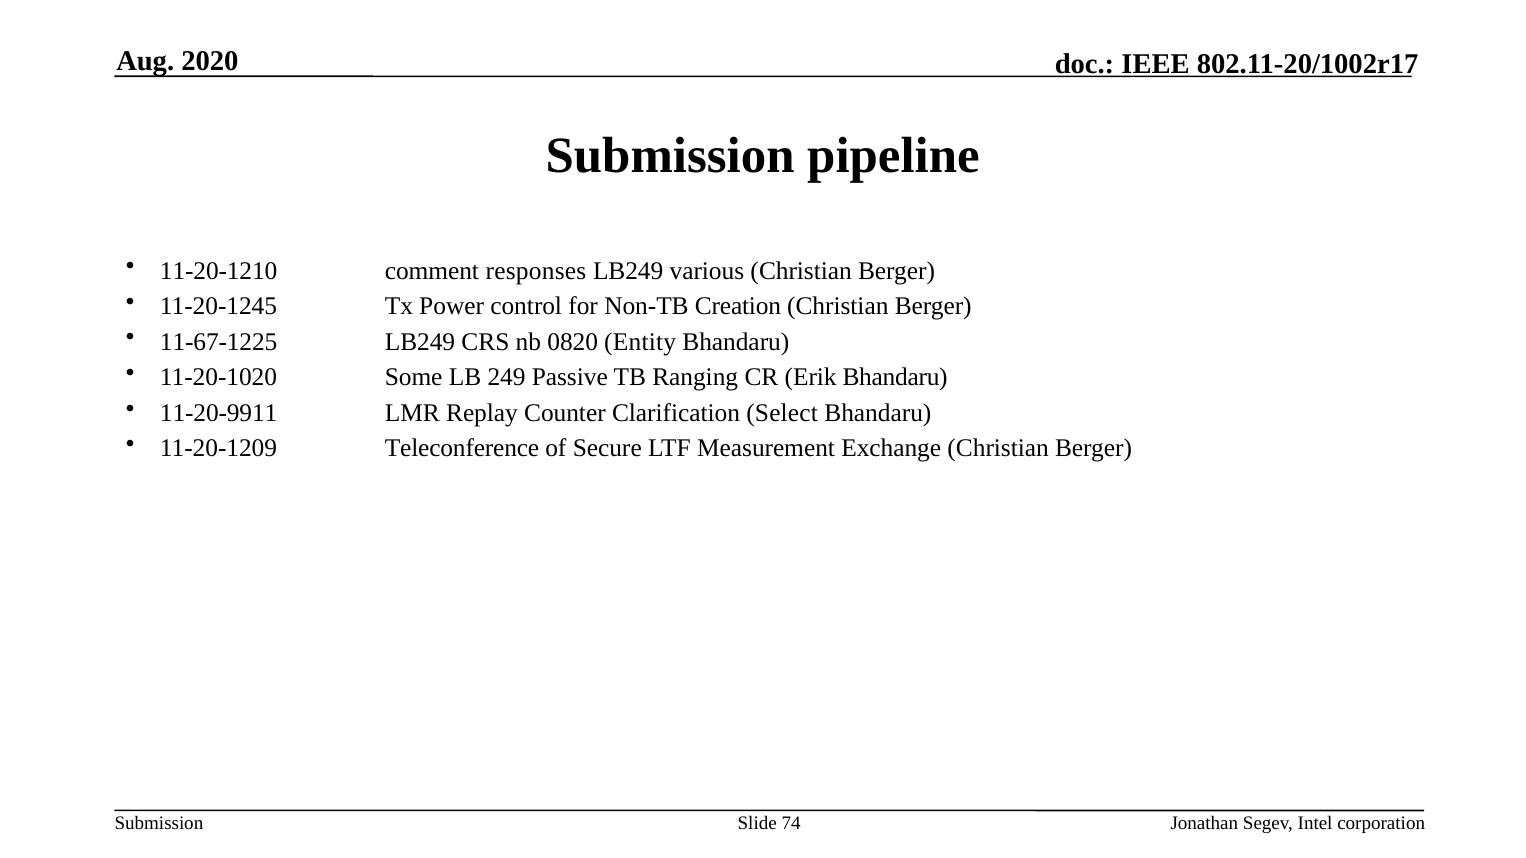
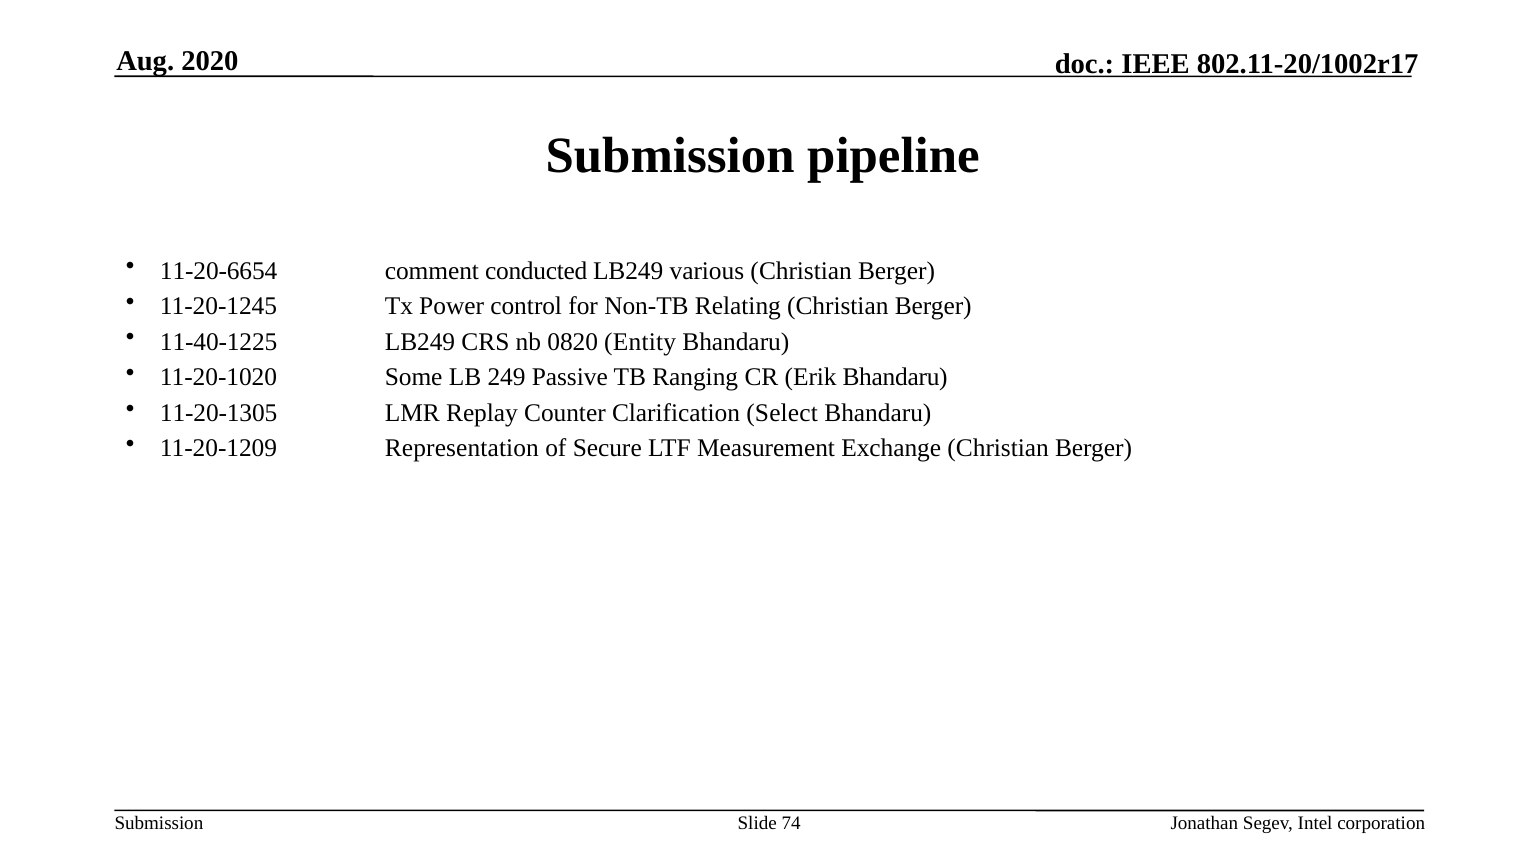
11-20-1210: 11-20-1210 -> 11-20-6654 (219, 271)
responses: responses -> conducted (536, 271)
Creation: Creation -> Relating (738, 306)
11-67-1225: 11-67-1225 -> 11-40-1225 (219, 342)
11-20-9911: 11-20-9911 -> 11-20-1305 (219, 413)
Teleconference: Teleconference -> Representation (462, 449)
